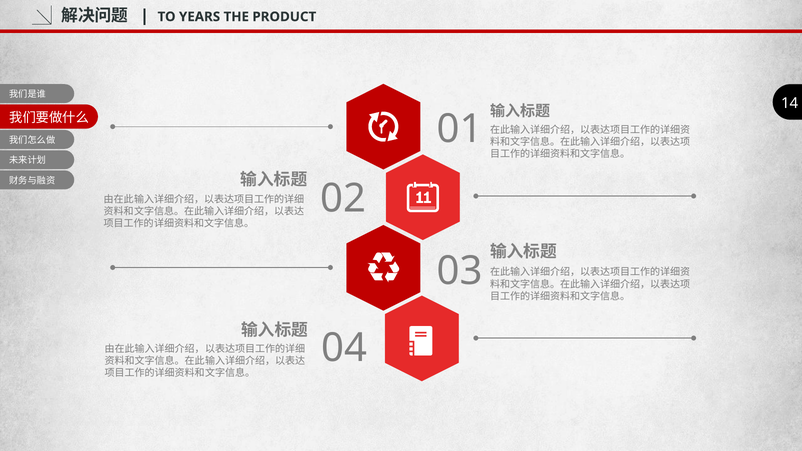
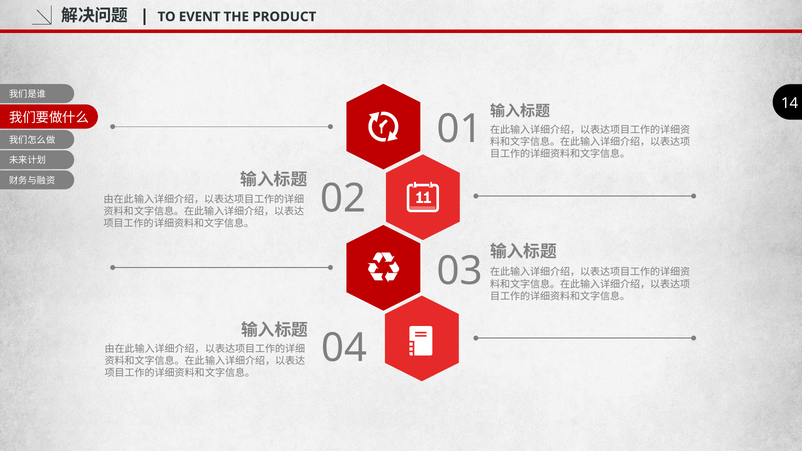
YEARS: YEARS -> EVENT (200, 17)
